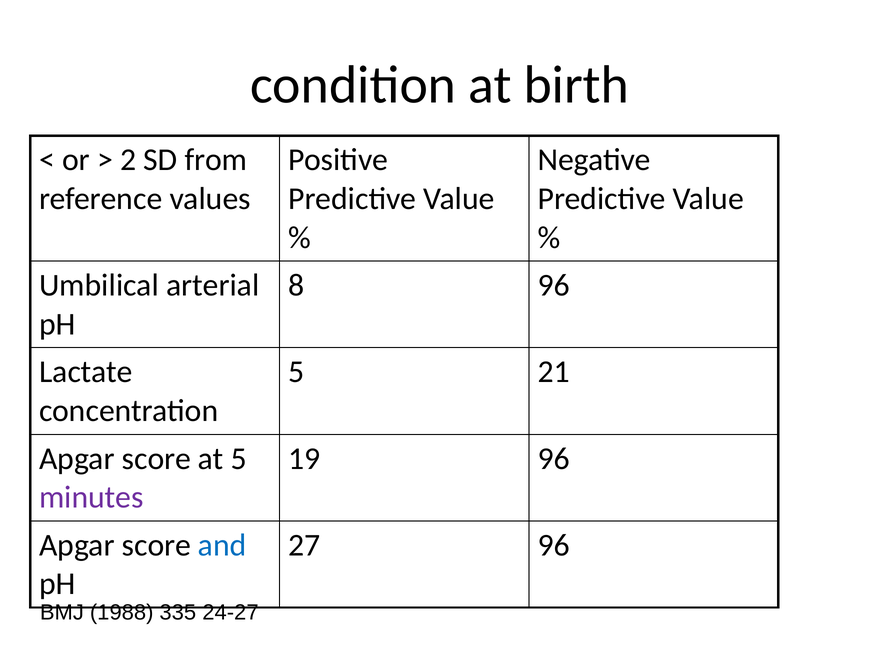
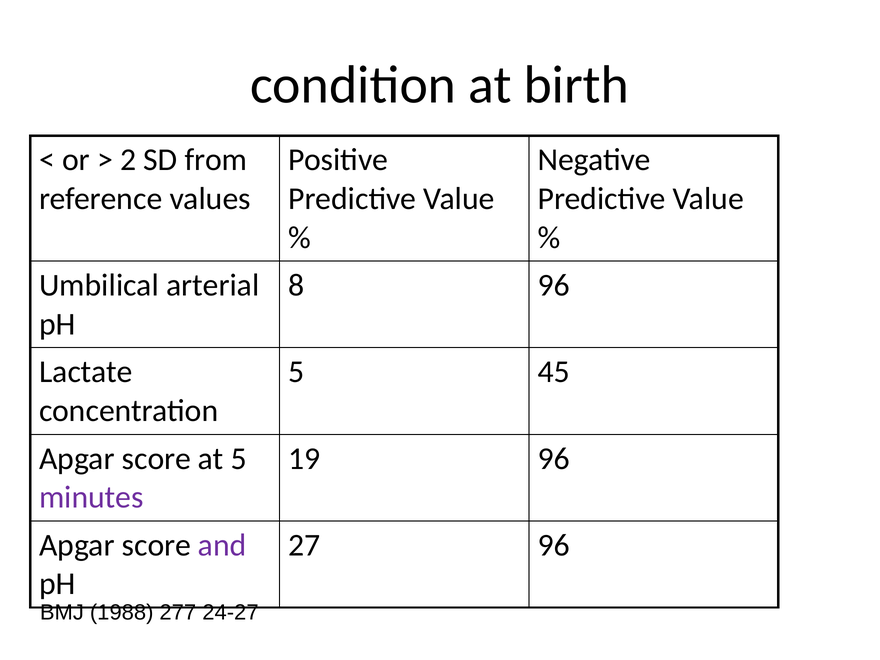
21: 21 -> 45 (554, 372)
and colour: blue -> purple (222, 545)
335: 335 -> 277 (178, 612)
